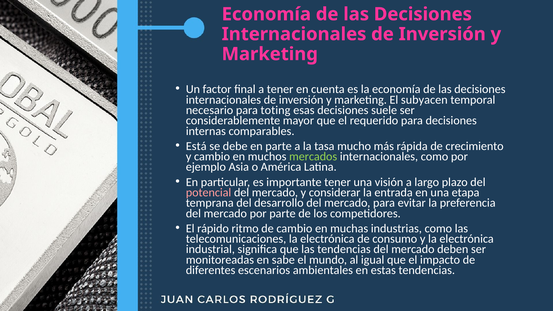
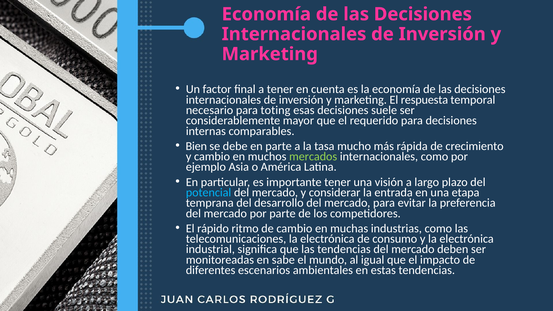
subyacen: subyacen -> respuesta (424, 100)
Está: Está -> Bien (196, 146)
potencial colour: pink -> light blue (209, 193)
